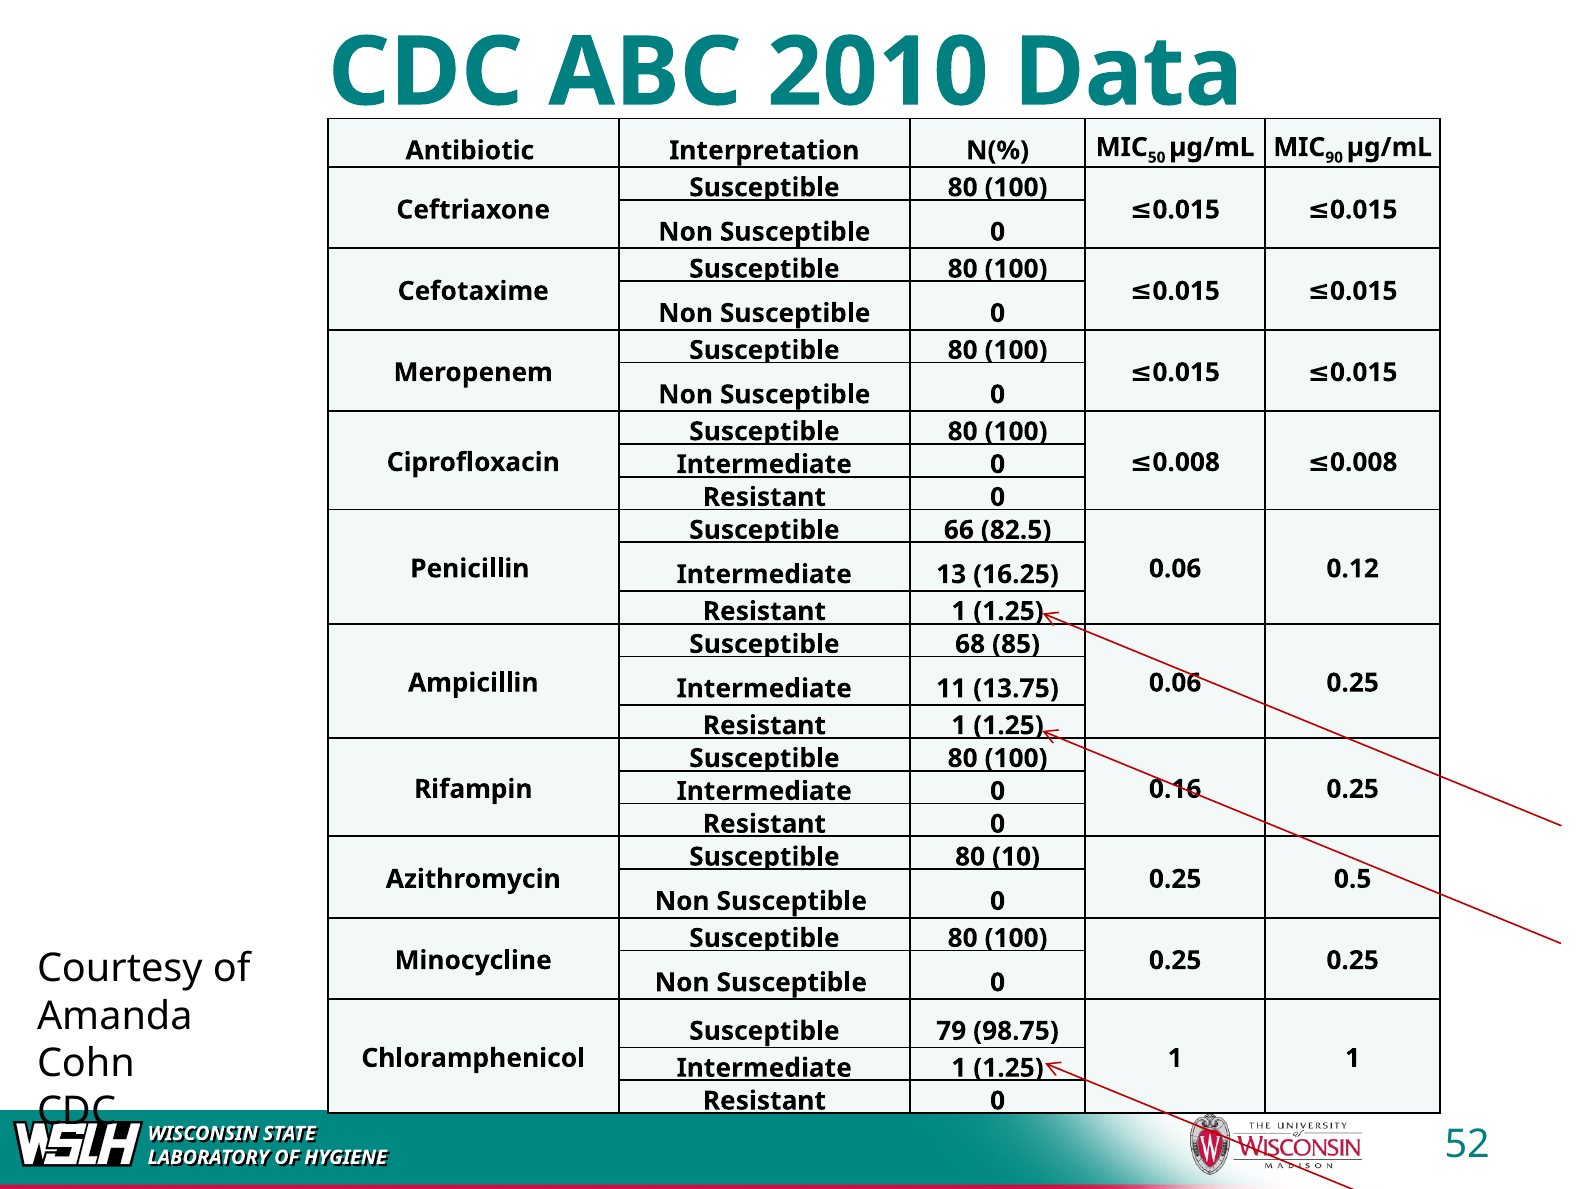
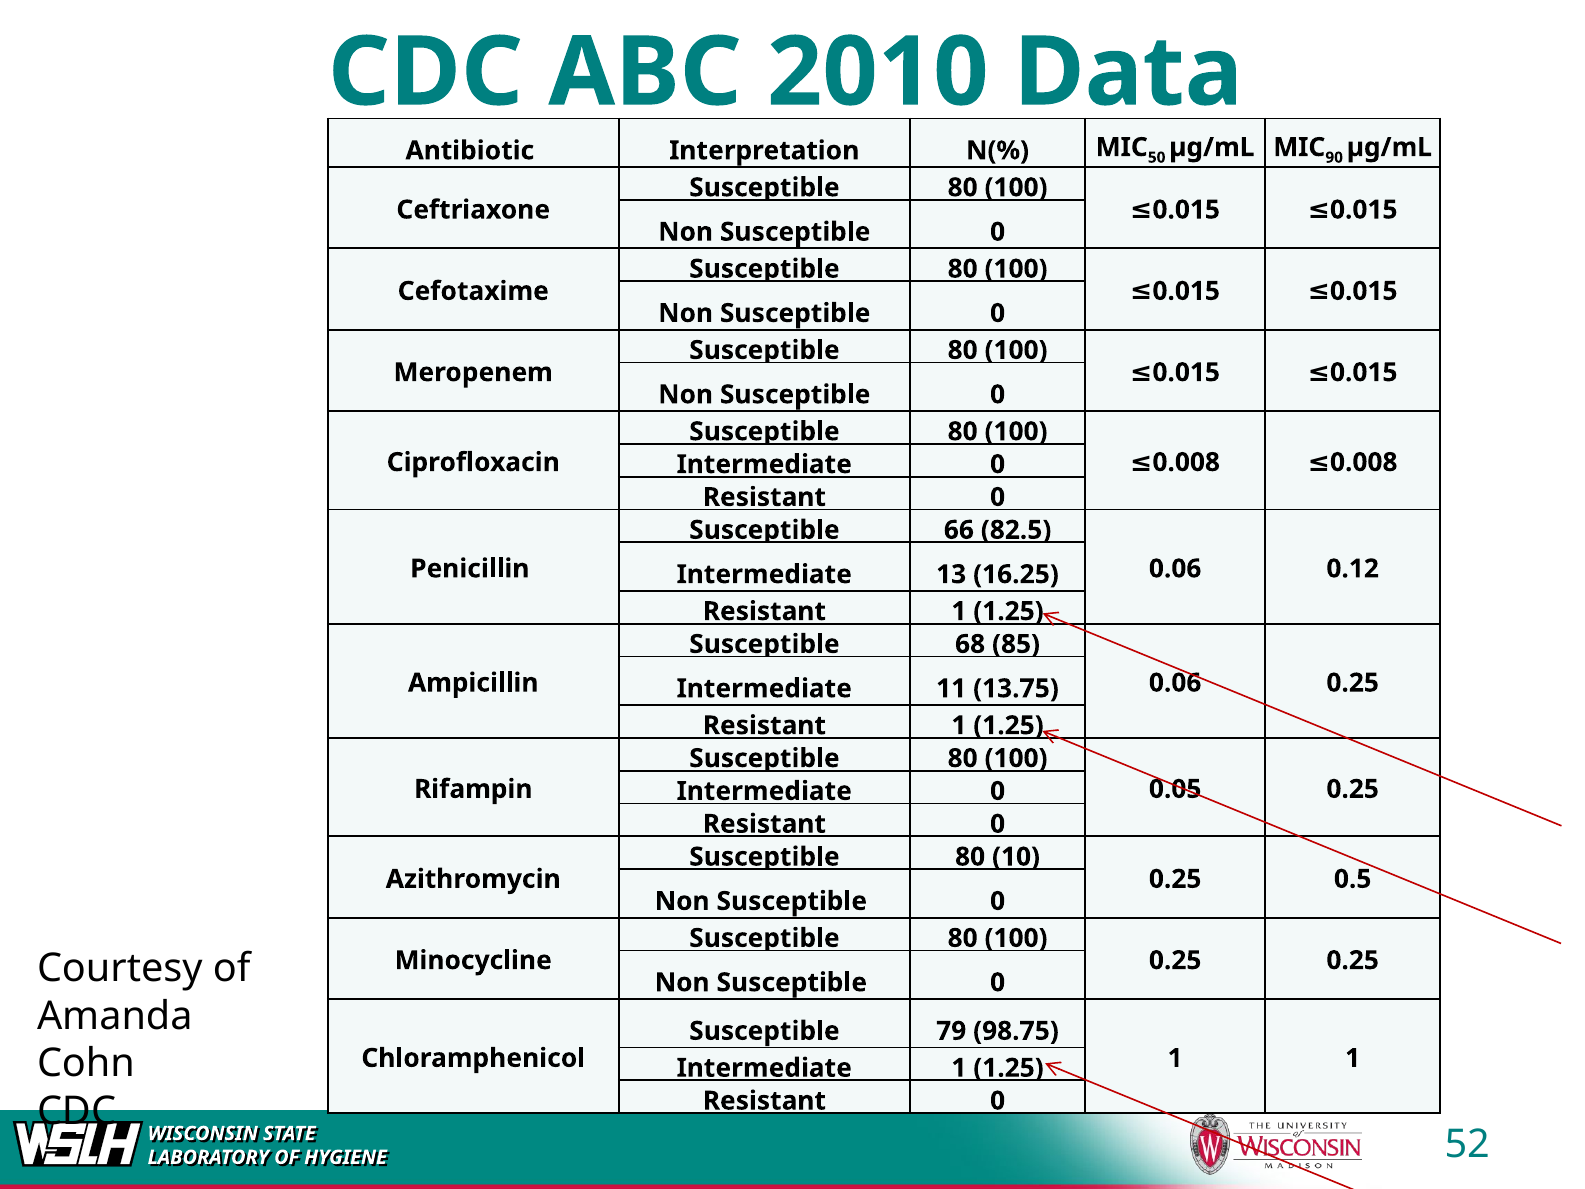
0.16: 0.16 -> 0.05 (1175, 789)
